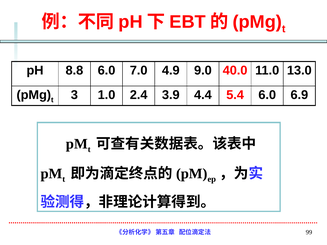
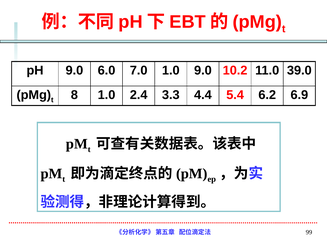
pH 8.8: 8.8 -> 9.0 (74, 70)
7.0 4.9: 4.9 -> 1.0 (171, 70)
40.0: 40.0 -> 10.2 (235, 70)
13.0: 13.0 -> 39.0 (299, 70)
3: 3 -> 8 (74, 95)
3.9: 3.9 -> 3.3 (171, 95)
5.4 6.0: 6.0 -> 6.2 (267, 95)
